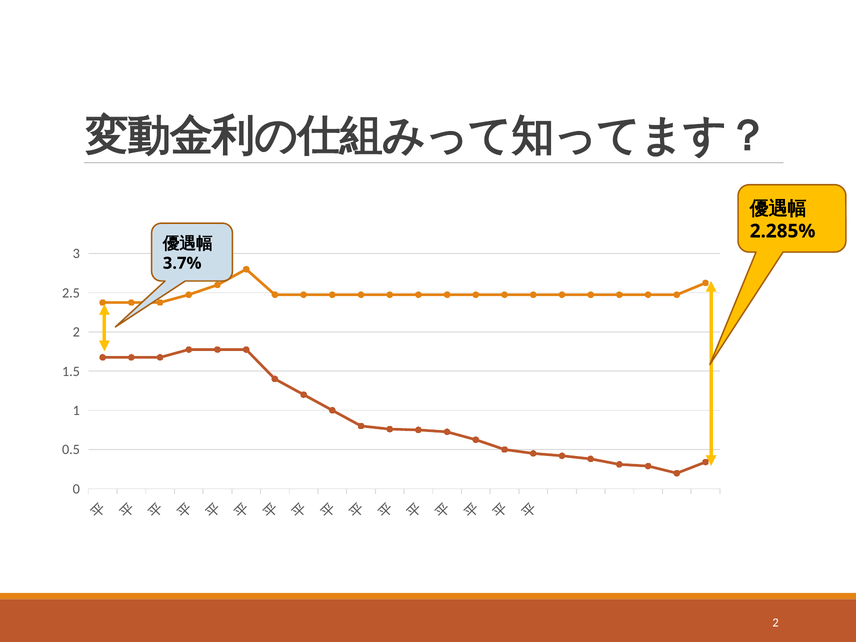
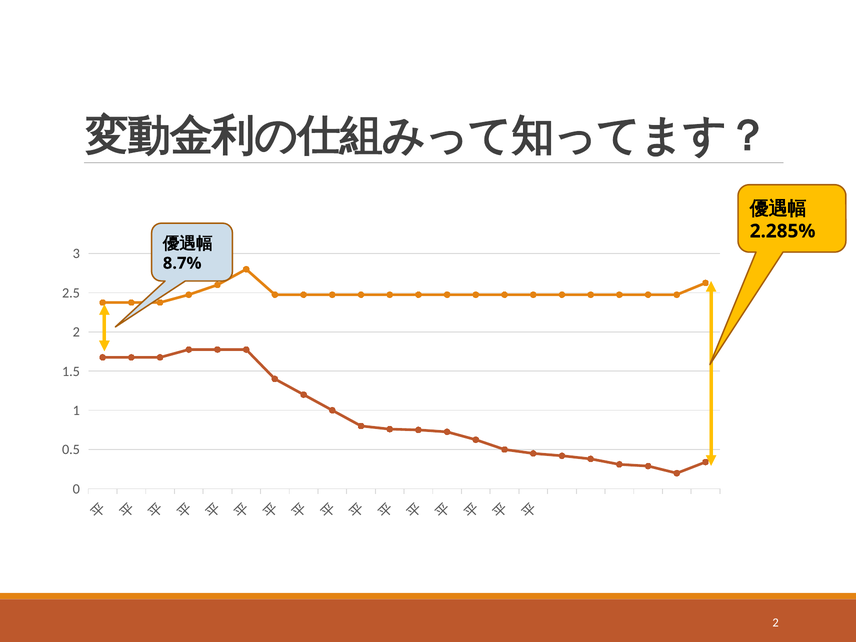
3.7%: 3.7% -> 8.7% (182, 263)
